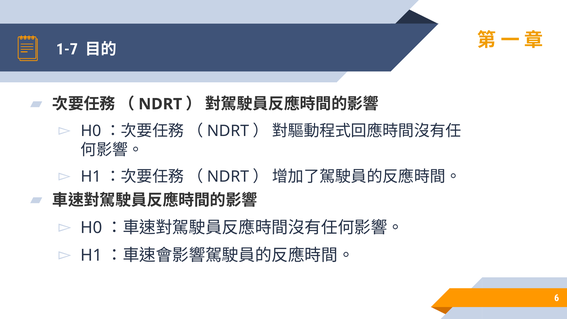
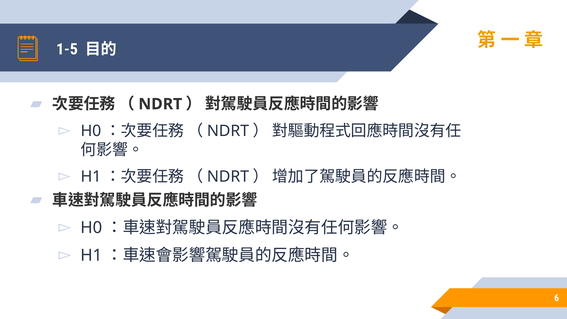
1-7: 1-7 -> 1-5 (67, 49)
